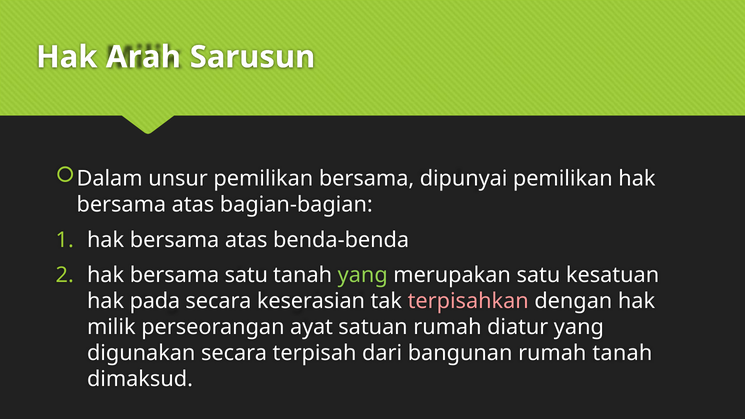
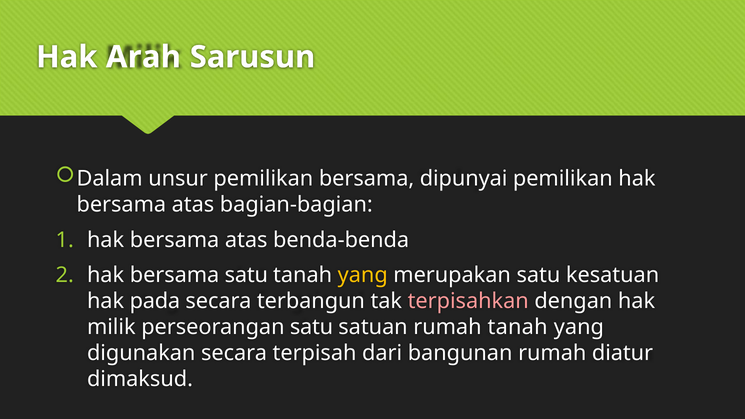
yang colour: light green -> yellow (363, 275)
keserasian: keserasian -> terbangun (311, 301)
perseorangan ayat: ayat -> satu (312, 327)
rumah diatur: diatur -> tanah (518, 327)
rumah tanah: tanah -> diatur (623, 353)
